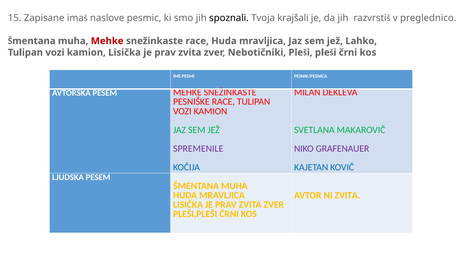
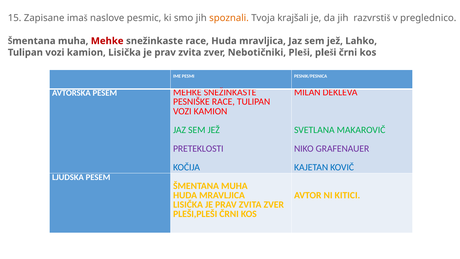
spoznali colour: black -> orange (229, 18)
SPREMENILE: SPREMENILE -> PRETEKLOSTI (198, 148)
NI ZVITA: ZVITA -> KITICI (347, 195)
